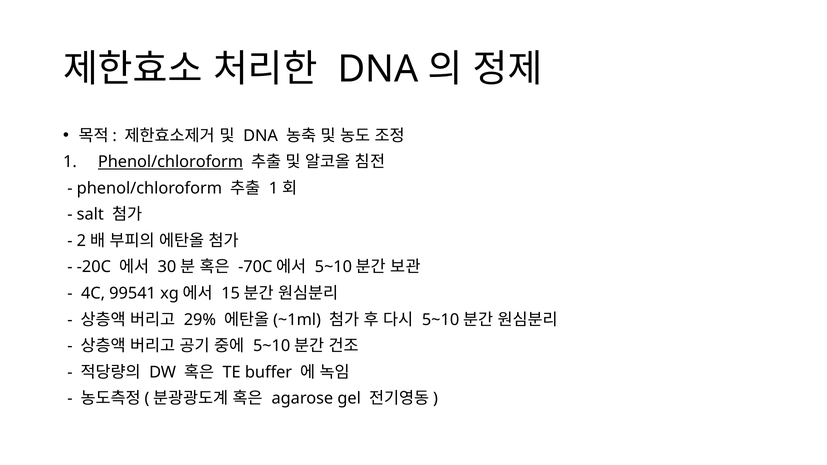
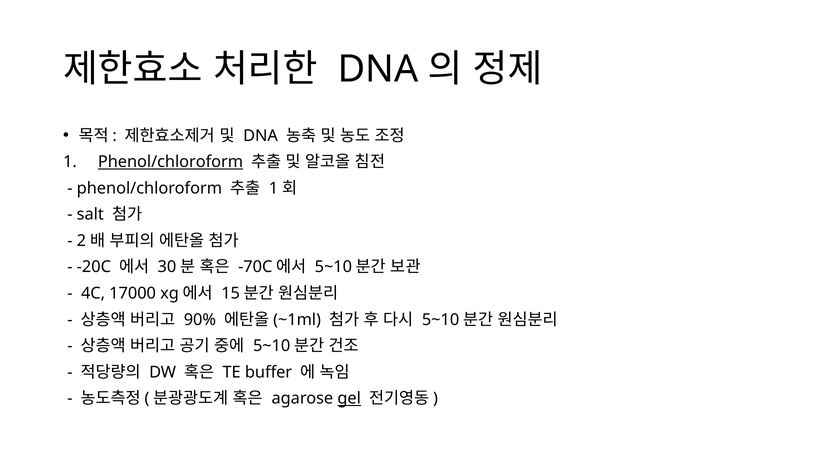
99541: 99541 -> 17000 (133, 293)
29%: 29% -> 90% (200, 320)
gel underline: none -> present (349, 399)
